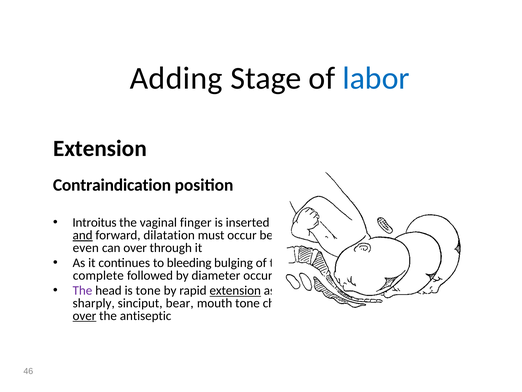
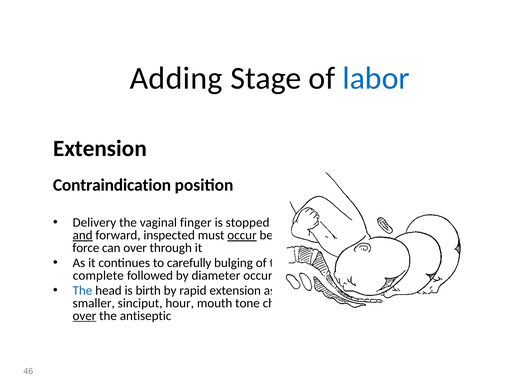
Introitus: Introitus -> Delivery (94, 222)
inserted: inserted -> stopped (248, 222)
dilatation: dilatation -> inspected (169, 235)
occur underline: none -> present (242, 235)
even: even -> force (86, 247)
bleeding: bleeding -> carefully (189, 263)
The colour: purple -> blue (82, 290)
is tone: tone -> birth (148, 290)
extension underline: present -> none (235, 290)
sharply: sharply -> smaller (94, 303)
bear: bear -> hour (180, 303)
